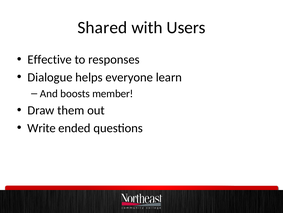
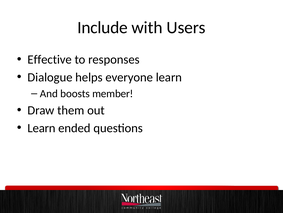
Shared: Shared -> Include (103, 27)
Write: Write -> Learn (42, 128)
